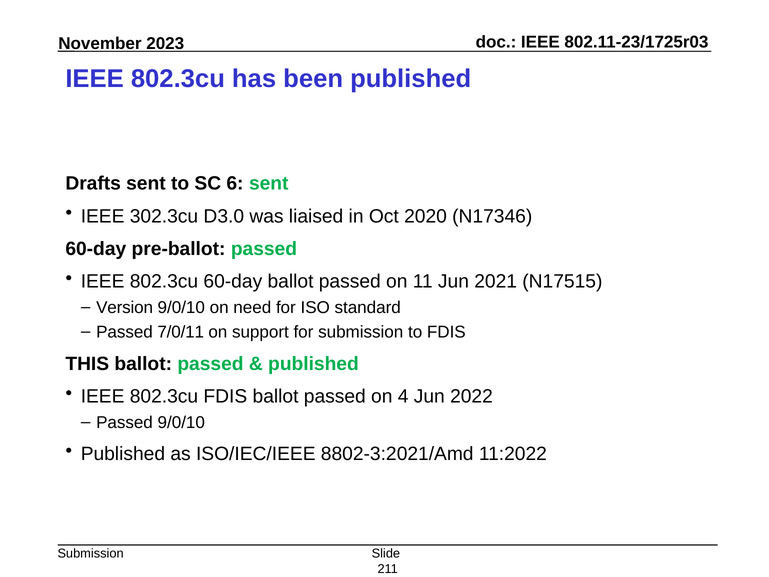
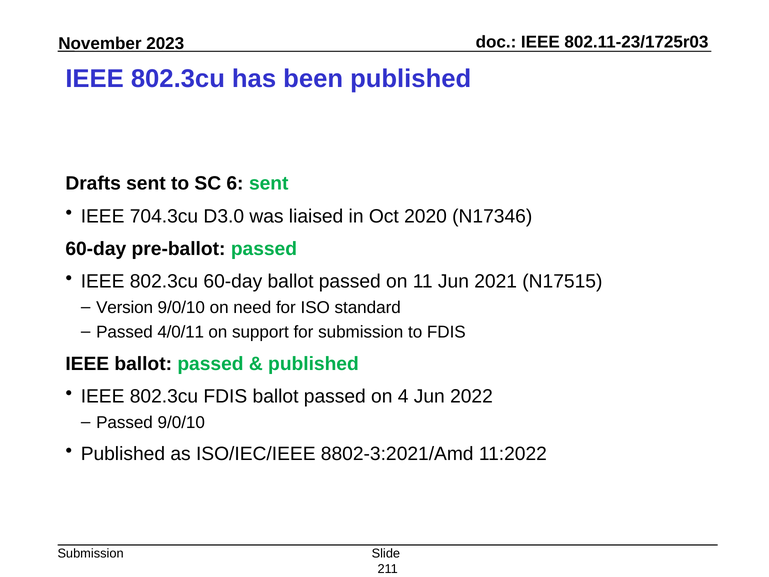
302.3cu: 302.3cu -> 704.3cu (164, 216)
7/0/11: 7/0/11 -> 4/0/11 (181, 332)
THIS: THIS -> IEEE (87, 364)
